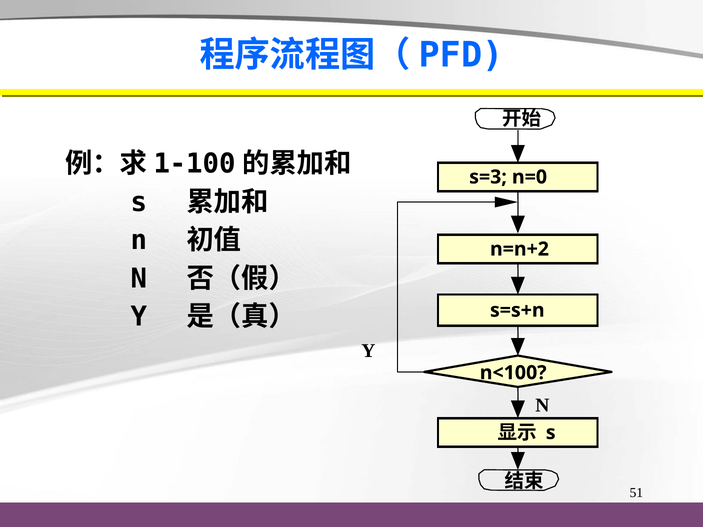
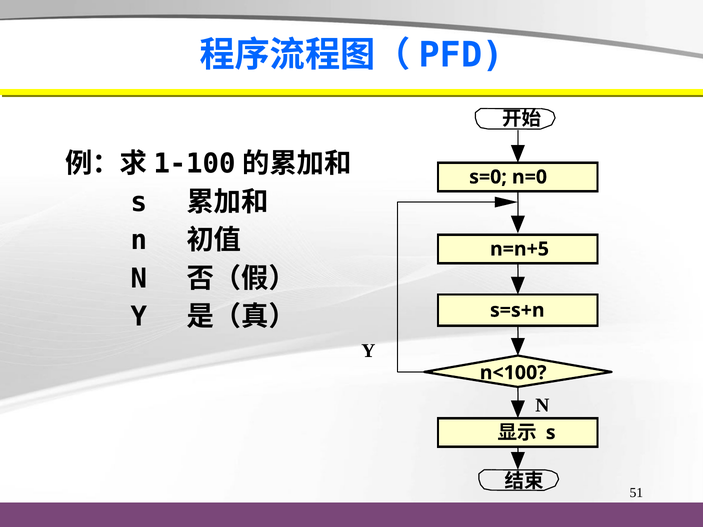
s=3: s=3 -> s=0 (488, 177)
n=n+2: n=n+2 -> n=n+5 (519, 249)
